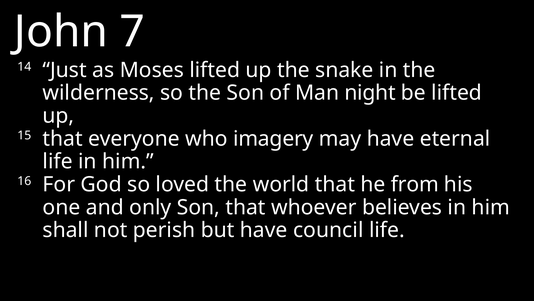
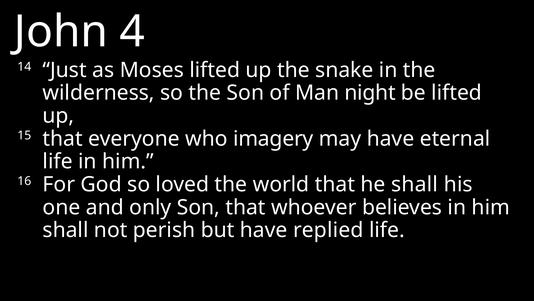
7: 7 -> 4 (132, 32)
he from: from -> shall (415, 184)
council: council -> replied (328, 230)
